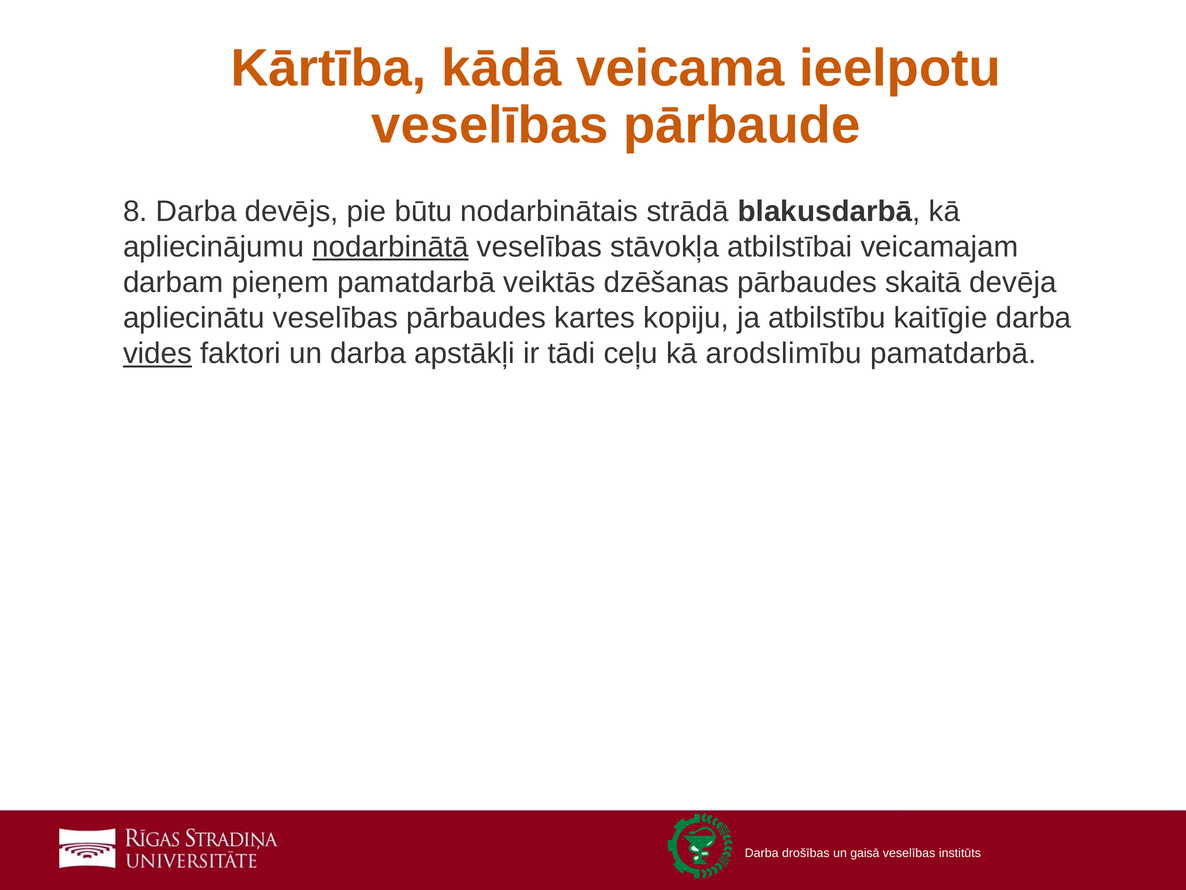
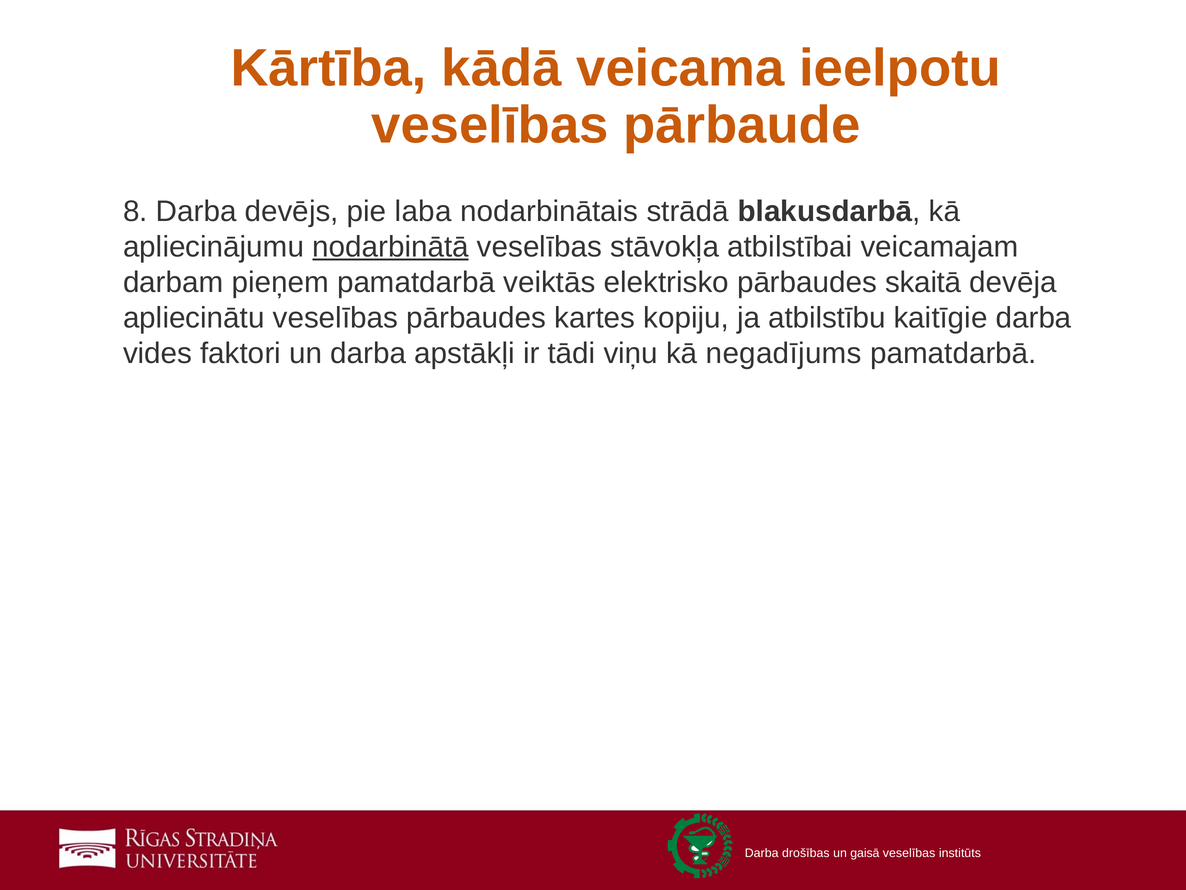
būtu: būtu -> laba (423, 211)
dzēšanas: dzēšanas -> elektrisko (666, 282)
vides underline: present -> none (158, 353)
ceļu: ceļu -> viņu (631, 353)
arodslimību: arodslimību -> negadījums (784, 353)
